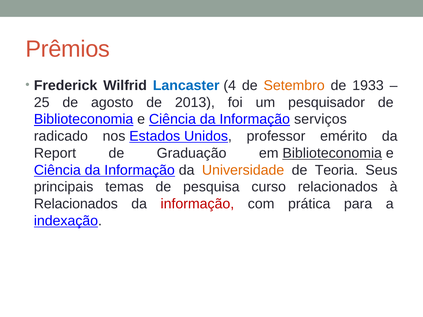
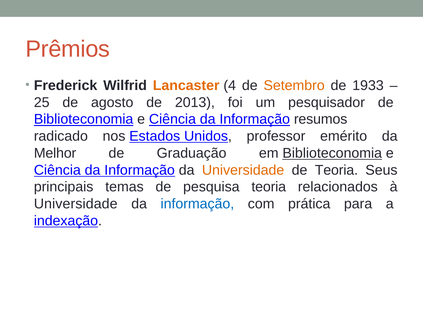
Lancaster colour: blue -> orange (186, 86)
serviços: serviços -> resumos (321, 119)
Report: Report -> Melhor (55, 153)
pesquisa curso: curso -> teoria (269, 187)
Relacionados: Relacionados -> Universidade (76, 204)
informação colour: red -> blue (197, 204)
